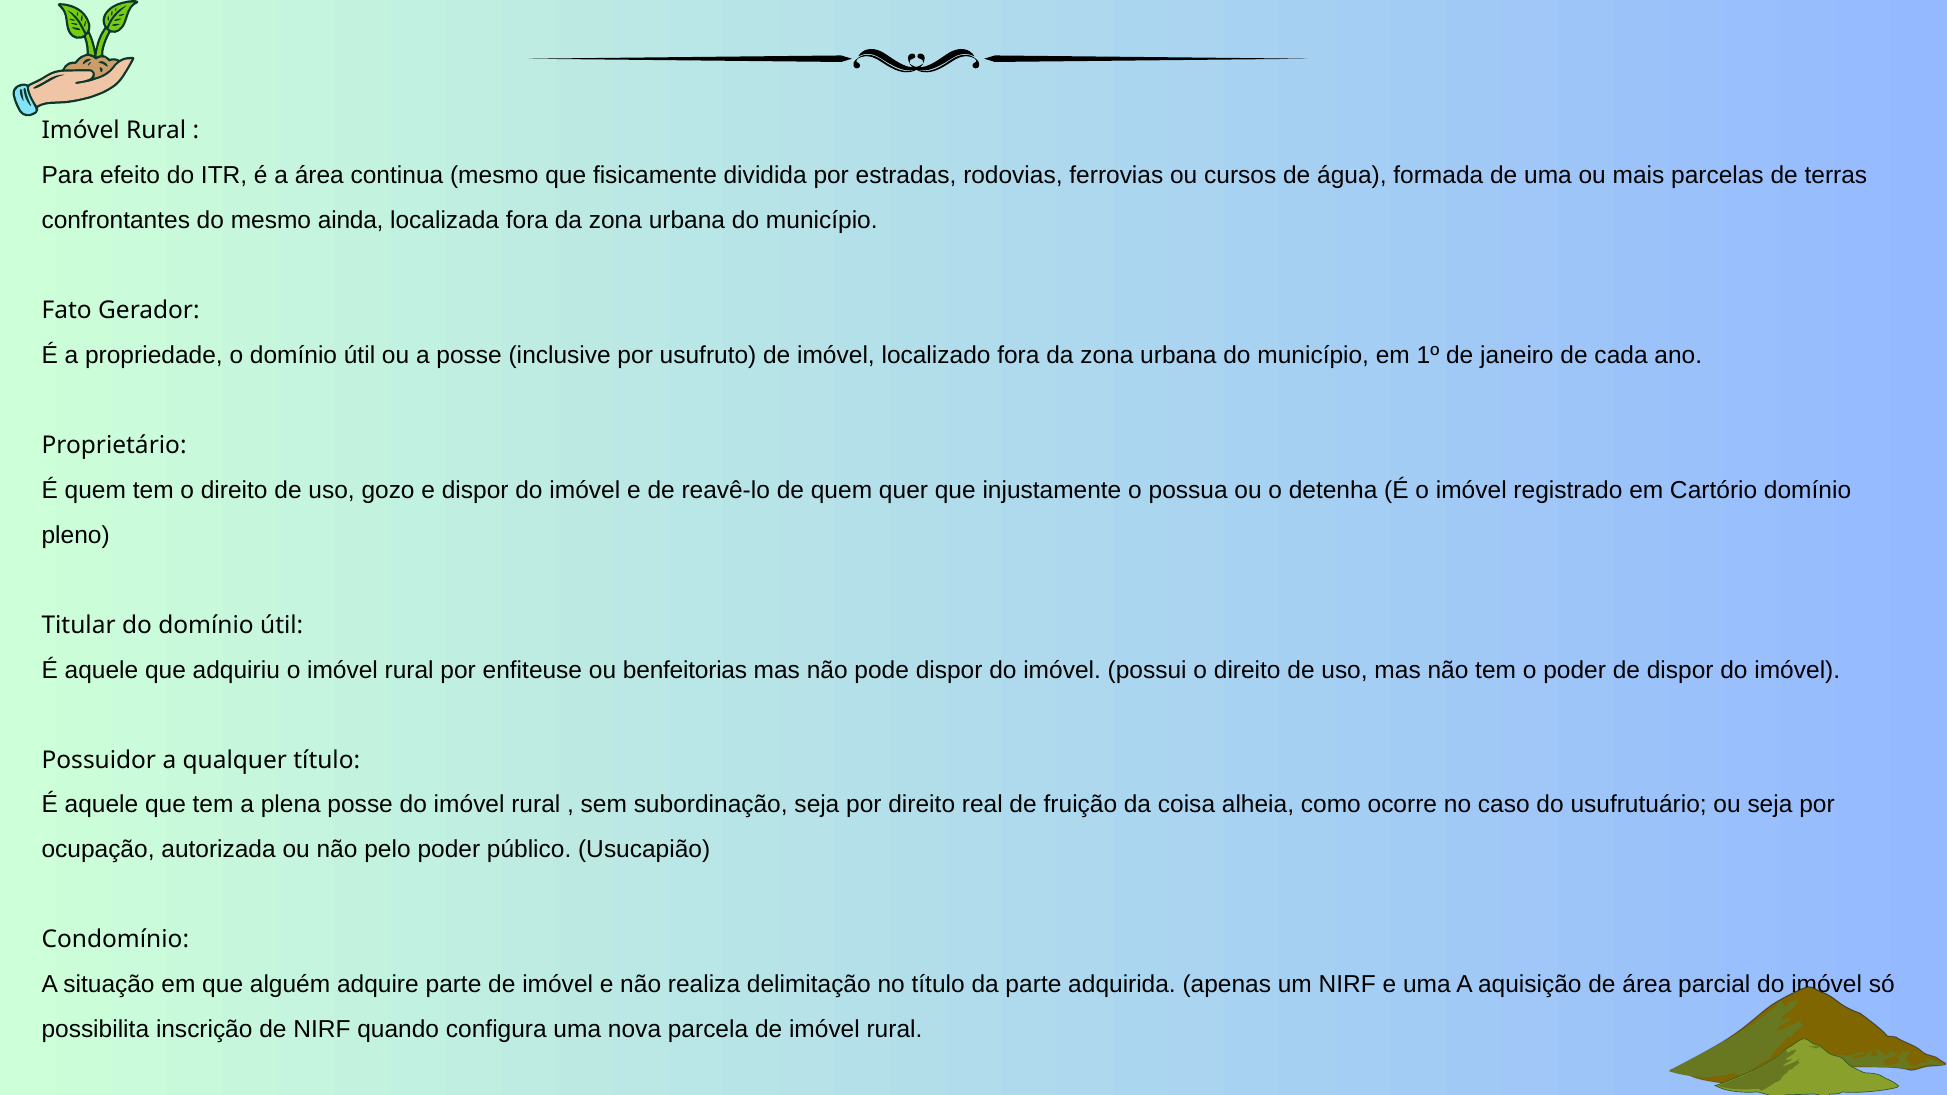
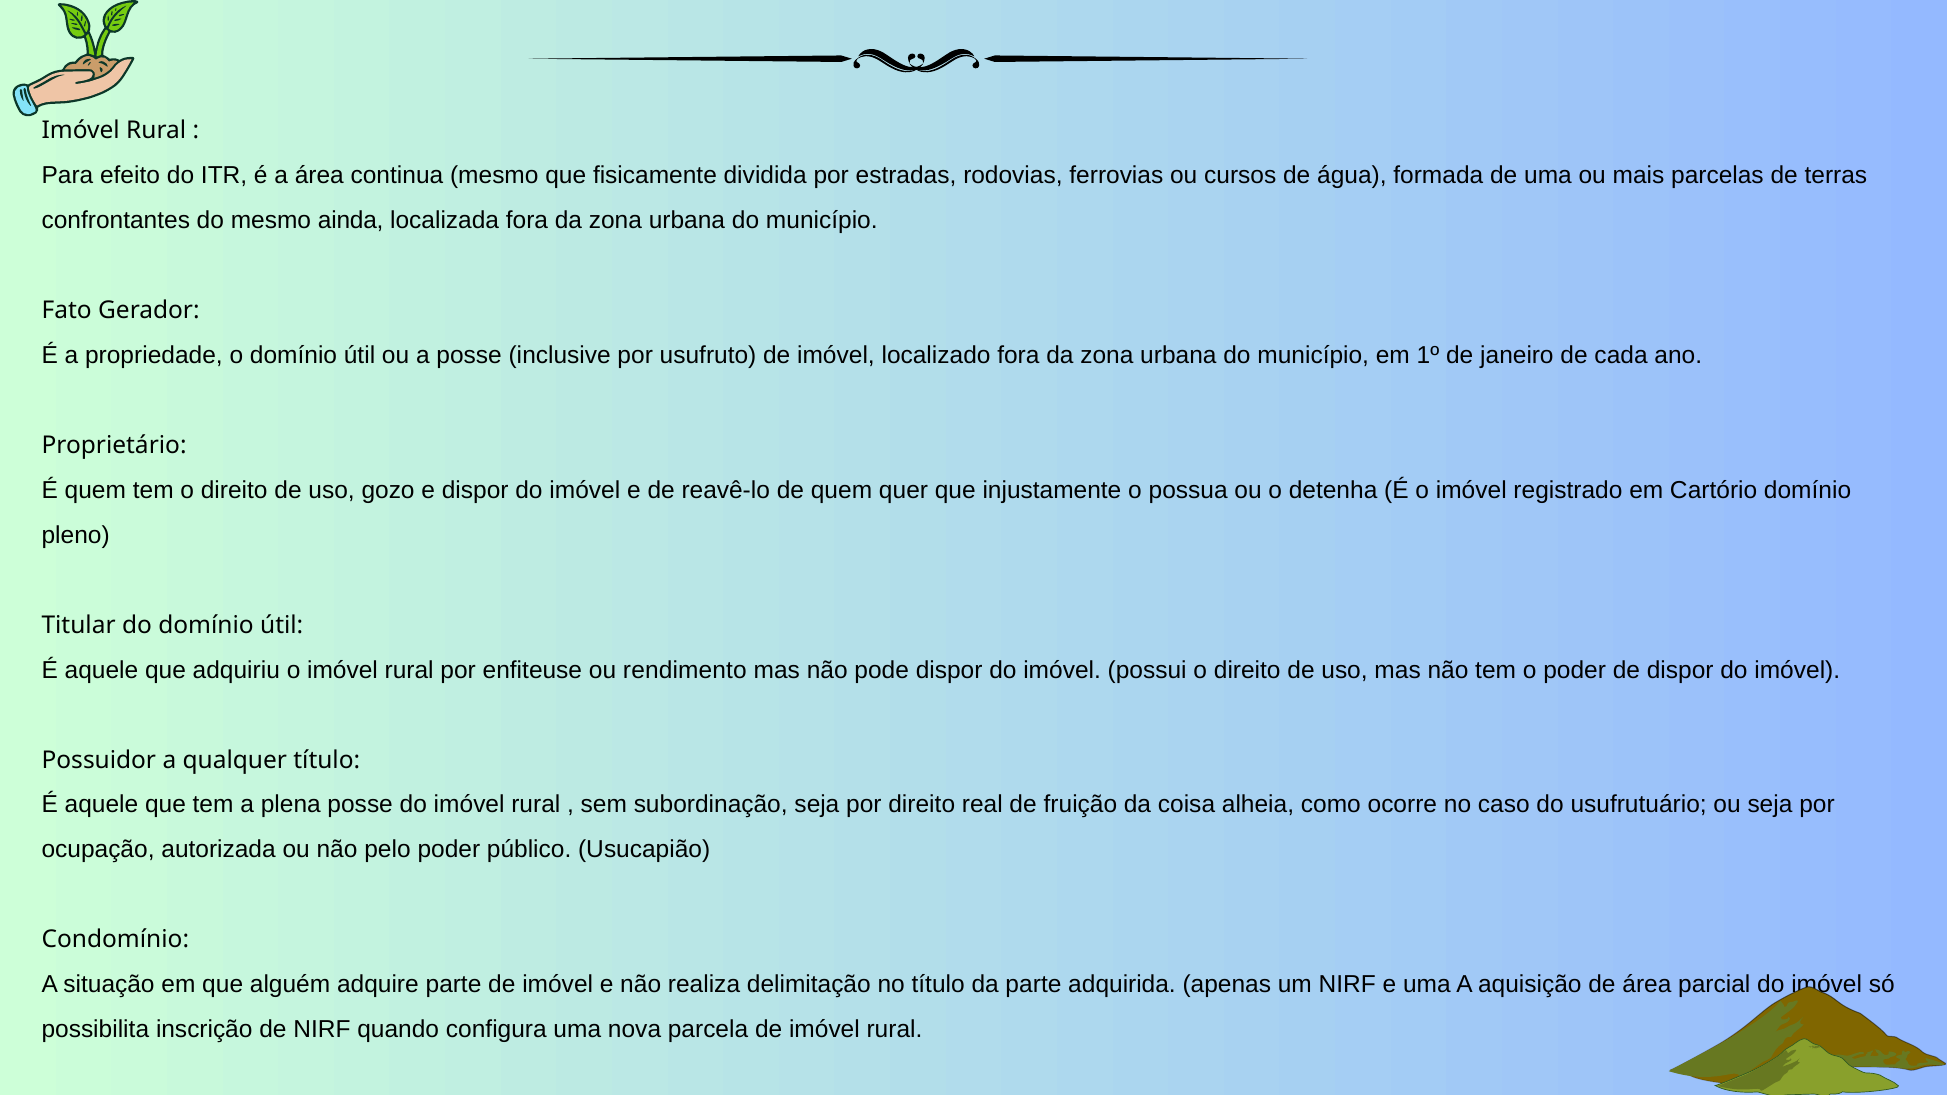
benfeitorias: benfeitorias -> rendimento (685, 670)
